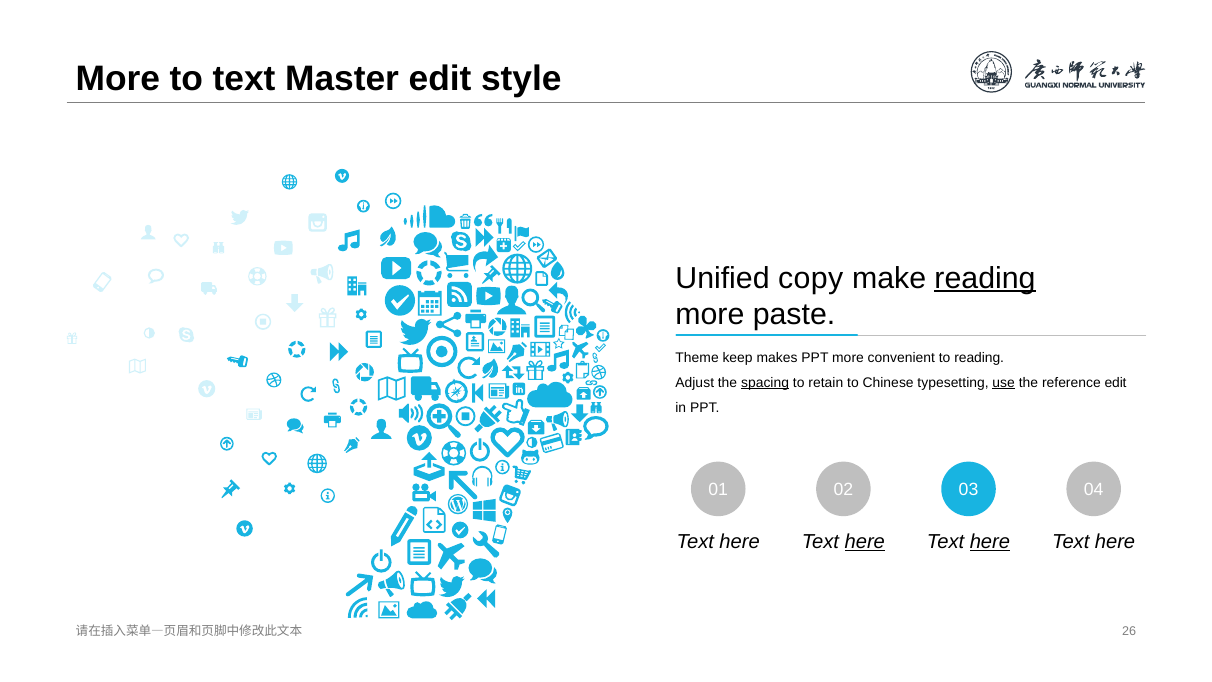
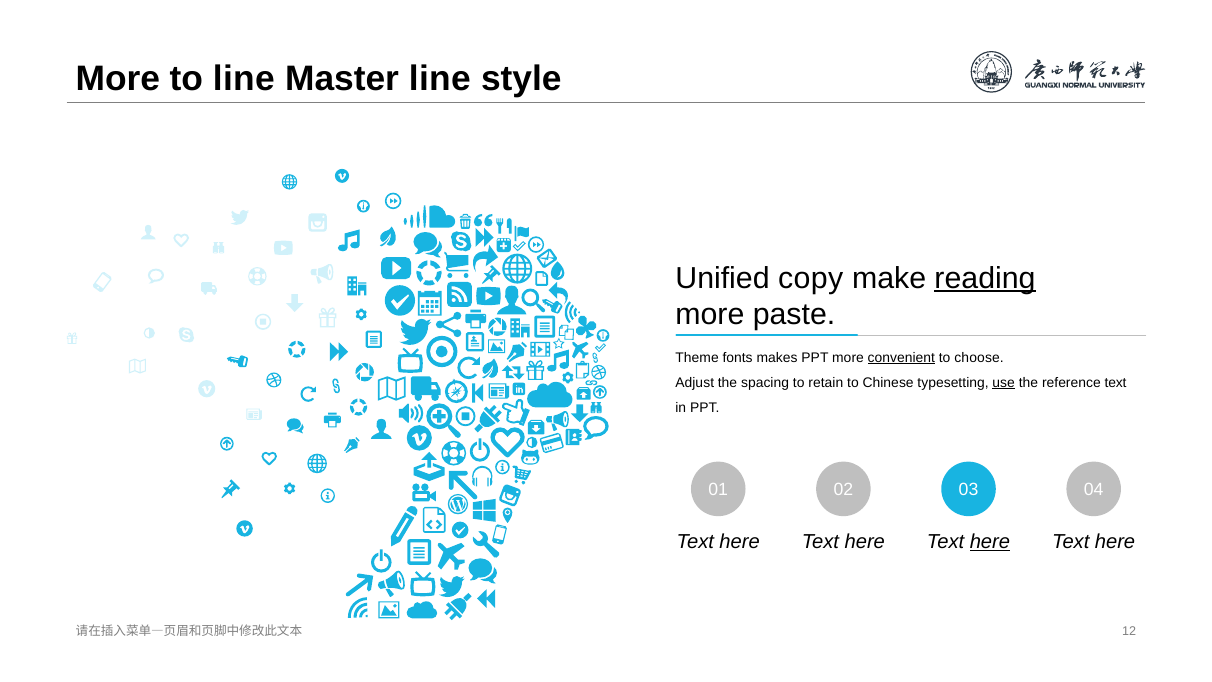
to text: text -> line (244, 78)
Master edit: edit -> line (440, 78)
keep: keep -> fonts (738, 357)
convenient underline: none -> present (901, 357)
to reading: reading -> choose (979, 357)
spacing underline: present -> none (765, 382)
reference edit: edit -> text (1116, 382)
here underline: present -> none (865, 542)
26: 26 -> 12 (1129, 631)
